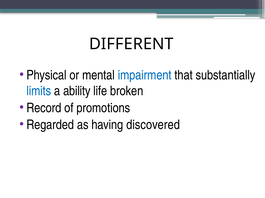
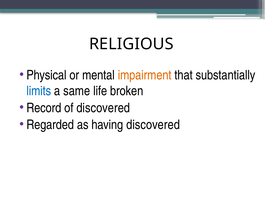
DIFFERENT: DIFFERENT -> RELIGIOUS (131, 44)
impairment colour: blue -> orange (145, 75)
ability: ability -> same (77, 91)
of promotions: promotions -> discovered (103, 108)
